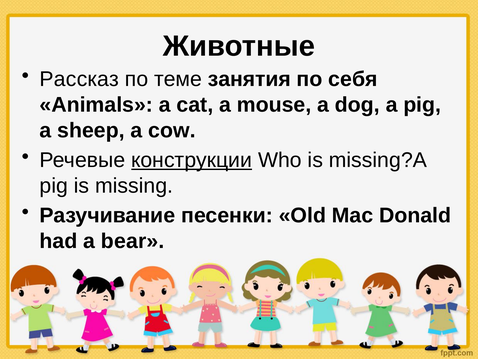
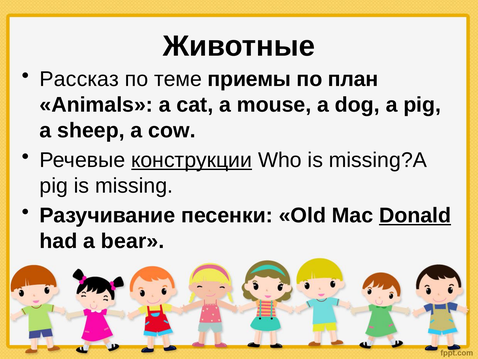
занятия: занятия -> приемы (249, 79)
себя: себя -> план (353, 79)
Donald underline: none -> present (415, 215)
